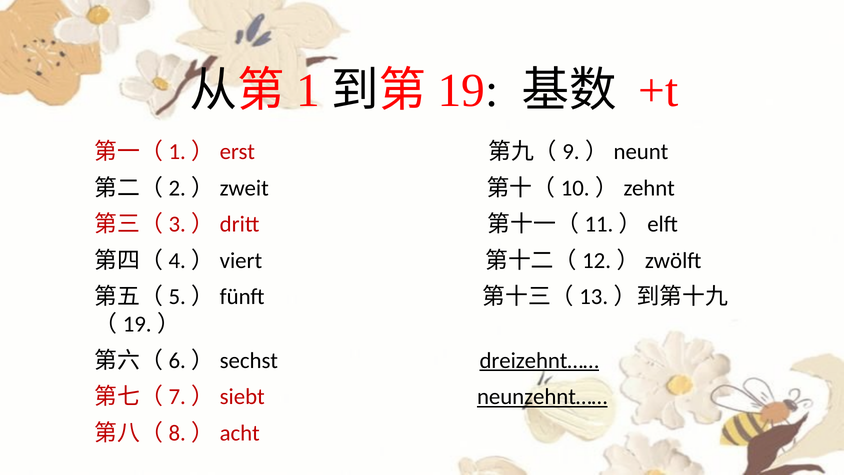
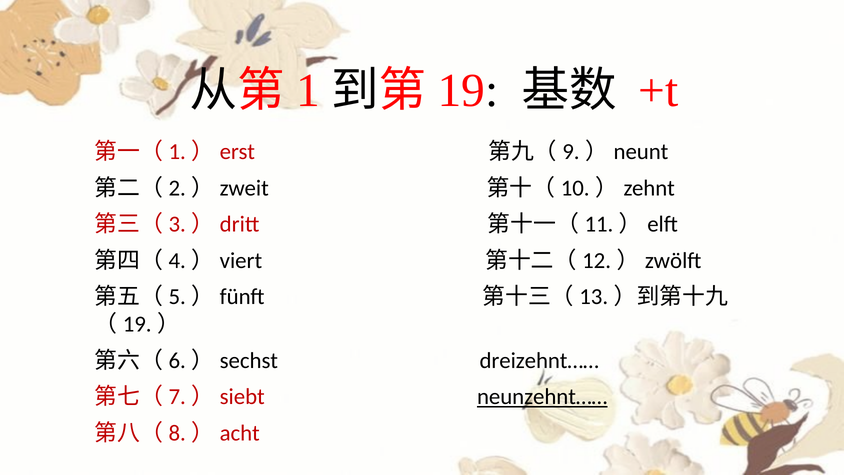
dreizehnt…… underline: present -> none (539, 360)
